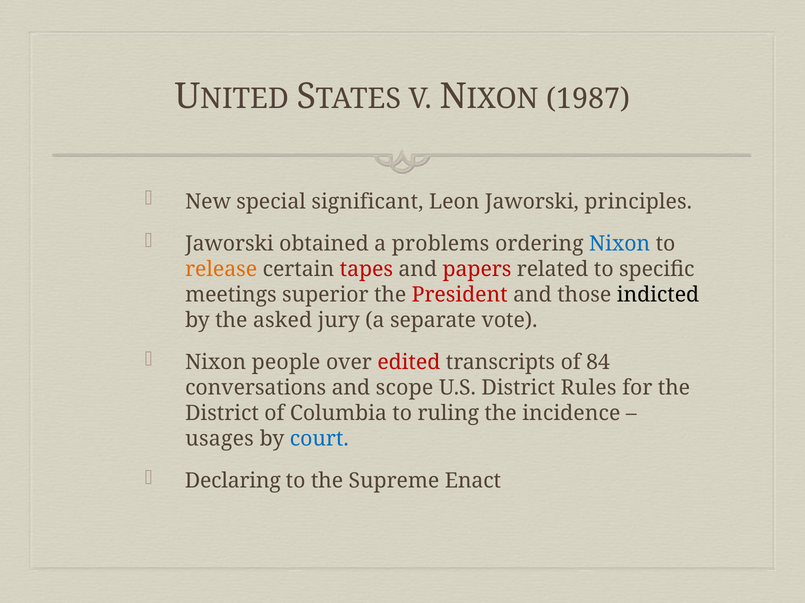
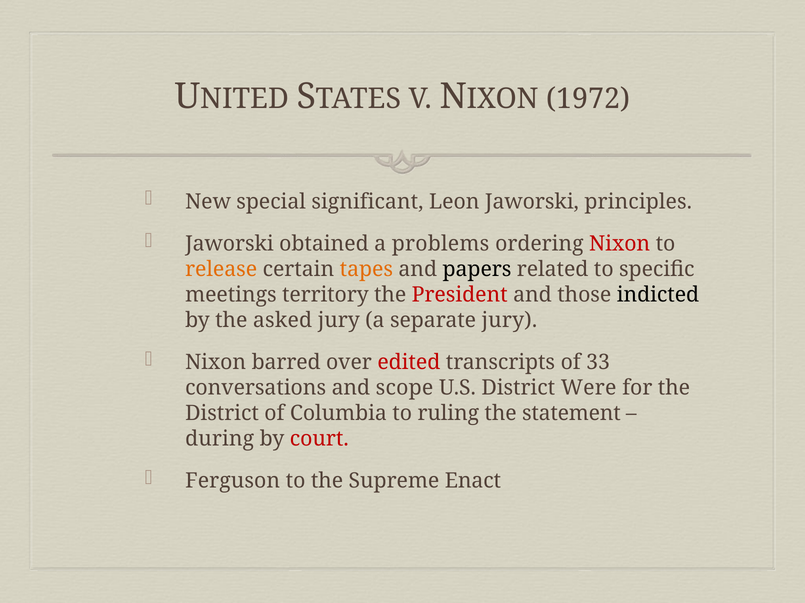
1987: 1987 -> 1972 (588, 99)
Nixon colour: blue -> red (620, 244)
tapes colour: red -> orange (366, 269)
papers colour: red -> black (477, 269)
superior: superior -> territory (325, 295)
separate vote: vote -> jury (509, 320)
people: people -> barred (286, 363)
84: 84 -> 33 (598, 363)
Rules: Rules -> Were (589, 388)
incidence: incidence -> statement (571, 414)
usages: usages -> during (220, 439)
court colour: blue -> red (319, 439)
Declaring: Declaring -> Ferguson (233, 481)
